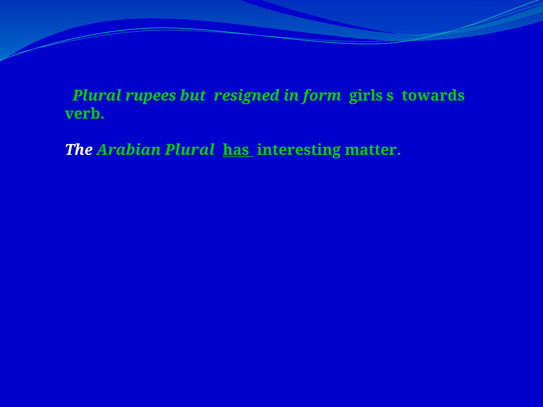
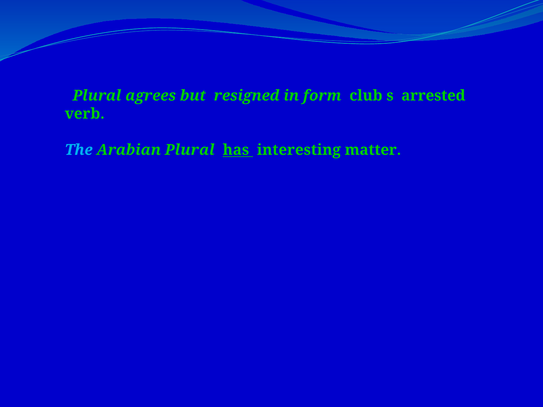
rupees: rupees -> agrees (151, 96)
girls: girls -> club (366, 96)
towards: towards -> arrested (433, 96)
The colour: white -> light blue (79, 150)
